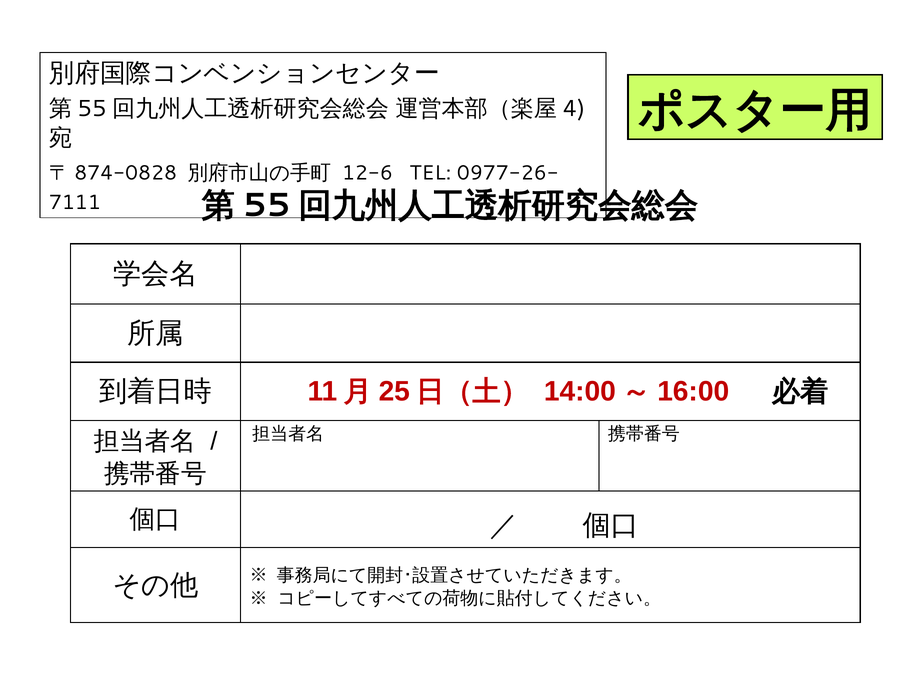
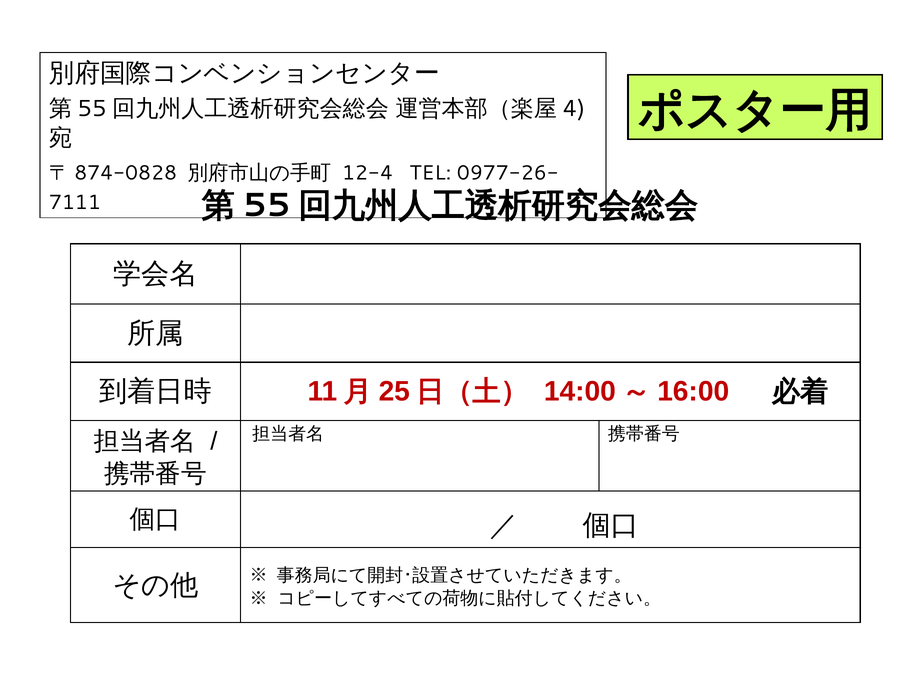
12-6: 12-6 -> 12-4 (367, 173)
